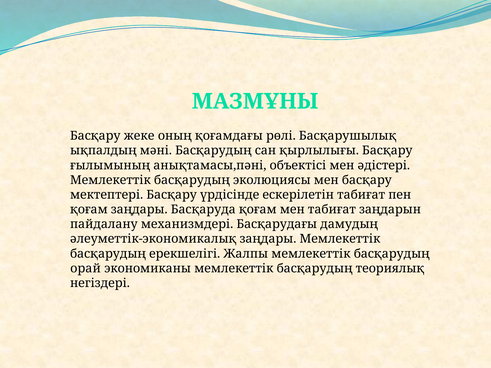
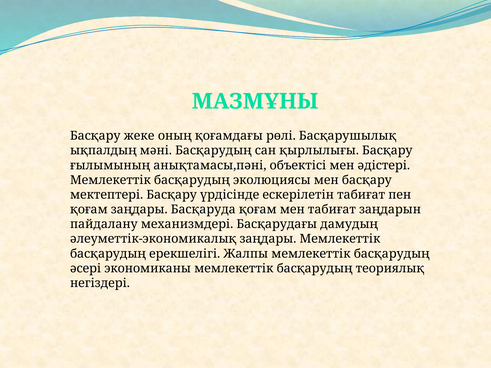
орай: орай -> әсері (86, 269)
